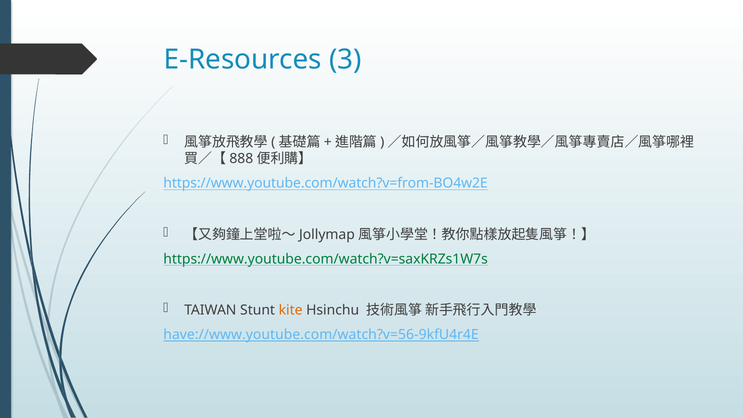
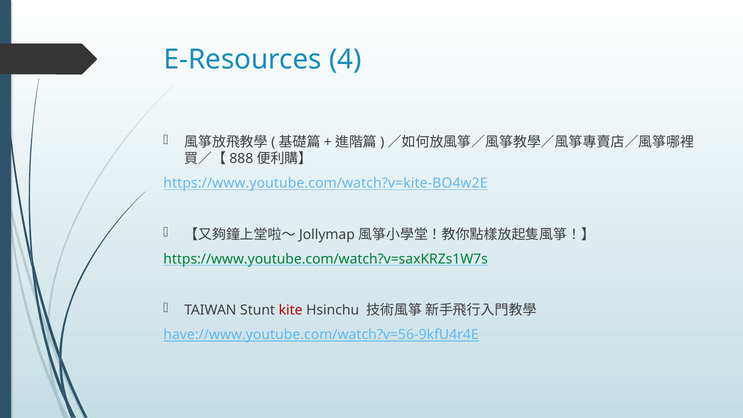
3: 3 -> 4 (345, 59)
https://www.youtube.com/watch?v=from-BO4w2E: https://www.youtube.com/watch?v=from-BO4w2E -> https://www.youtube.com/watch?v=kite-BO4w2E (325, 183)
kite colour: orange -> red (291, 310)
